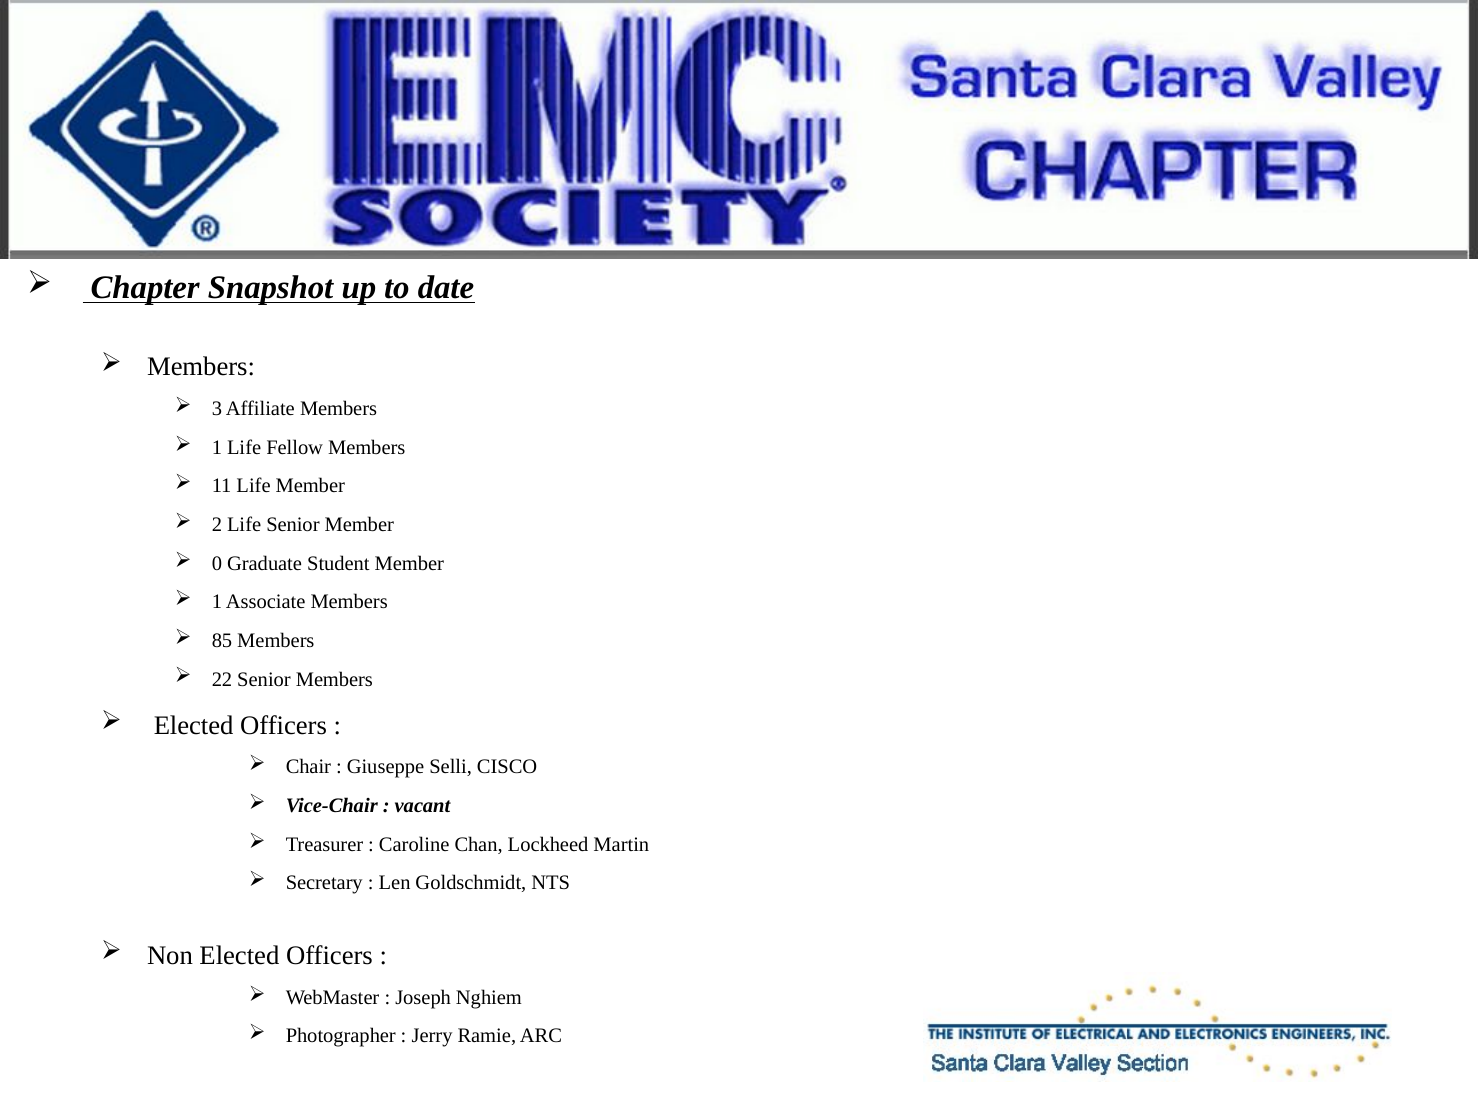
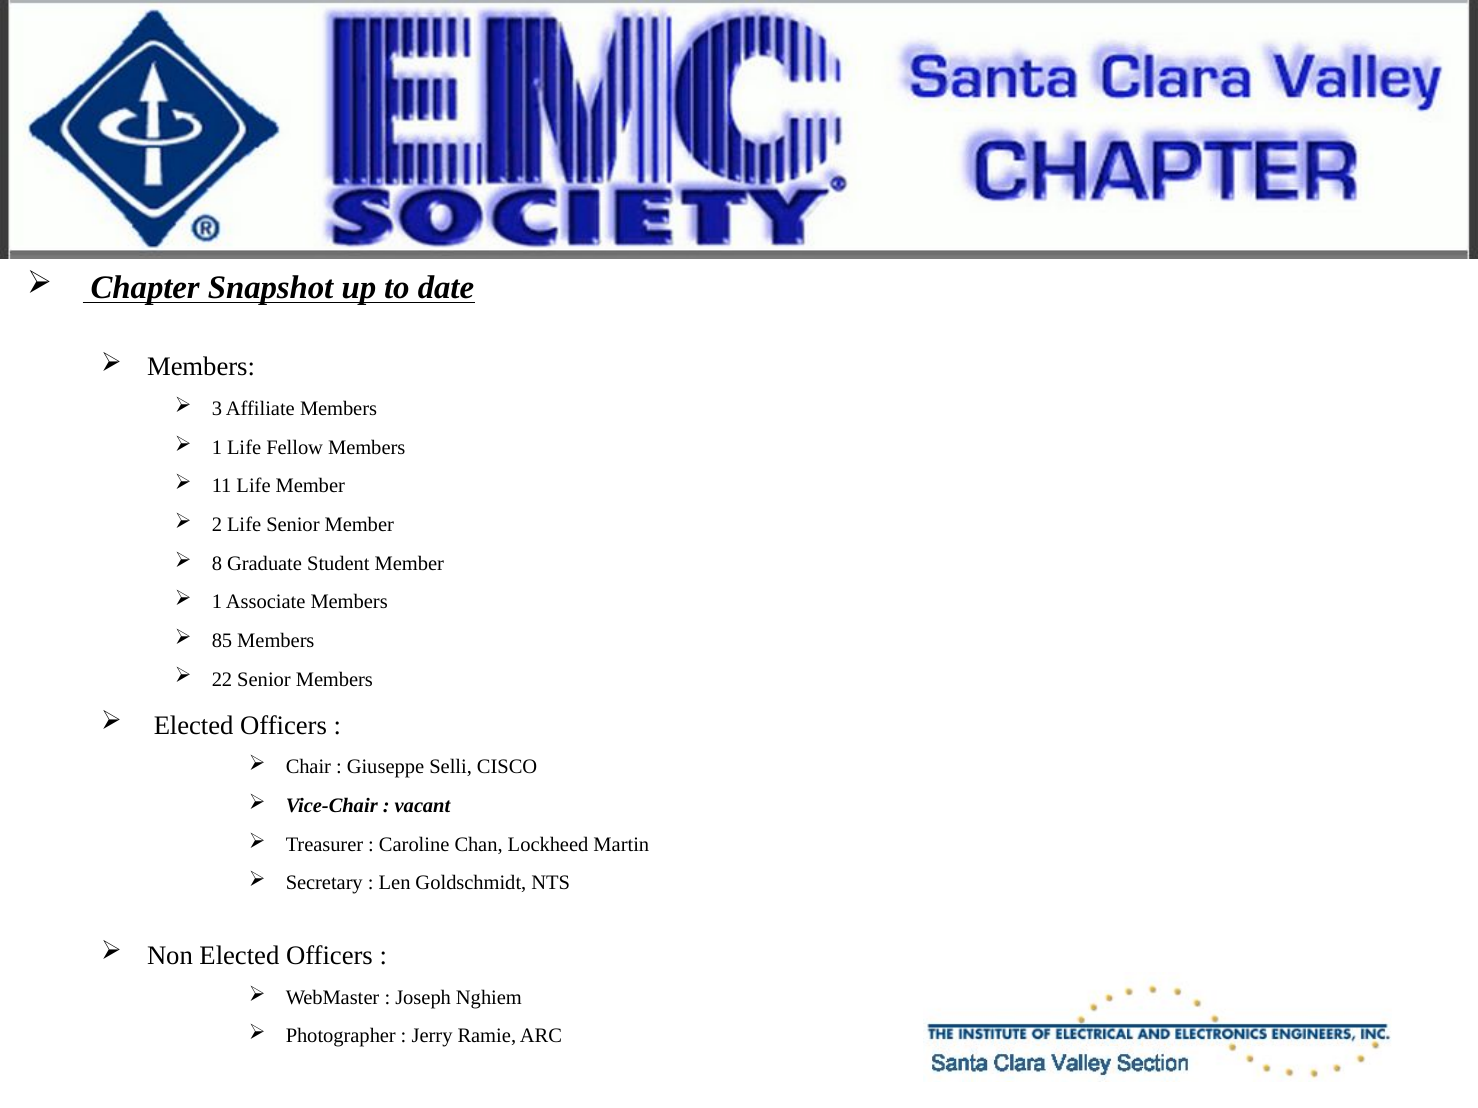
0: 0 -> 8 (217, 564)
